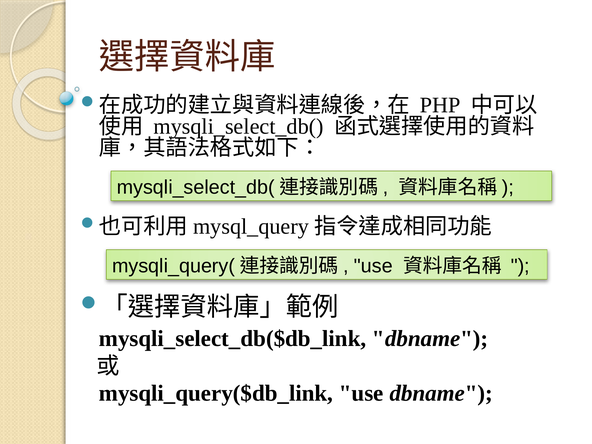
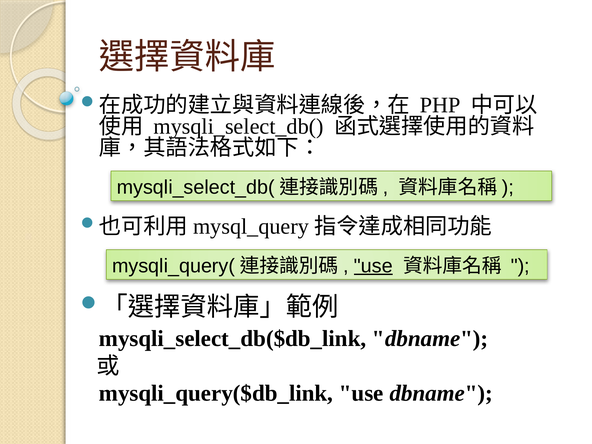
use underline: none -> present (373, 266)
